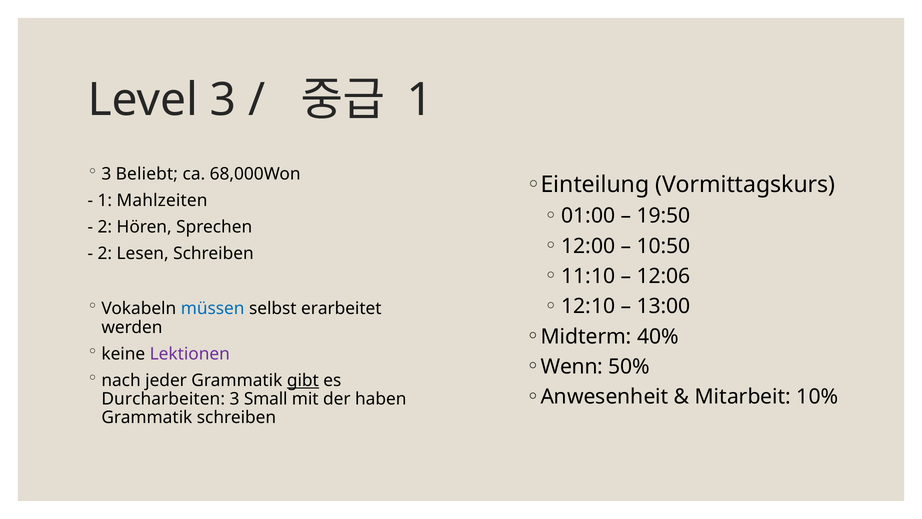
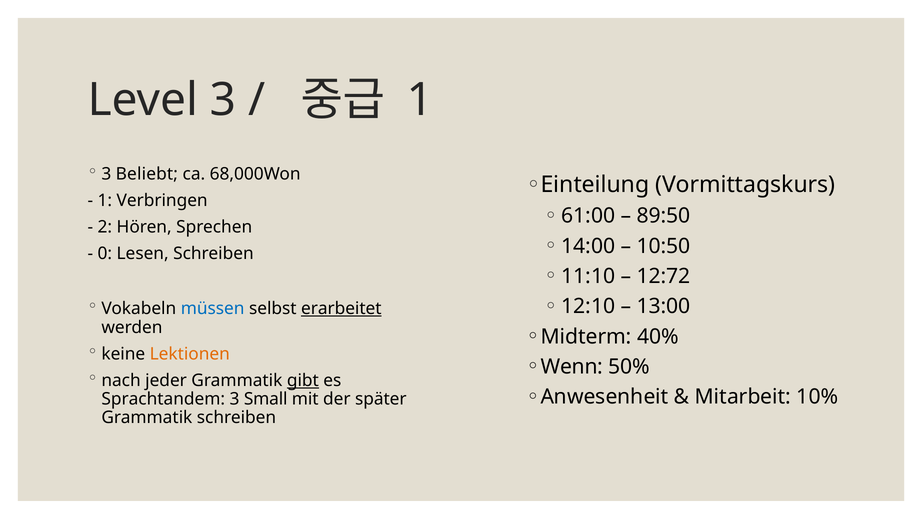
Mahlzeiten: Mahlzeiten -> Verbringen (162, 201)
01:00: 01:00 -> 61:00 (588, 216)
19:50: 19:50 -> 89:50 (664, 216)
12:00: 12:00 -> 14:00 (588, 246)
2: 2 -> 0 (105, 253)
12:06: 12:06 -> 12:72 (664, 276)
erarbeitet underline: none -> present (341, 308)
Lektionen colour: purple -> orange (190, 354)
Durcharbeiten: Durcharbeiten -> Sprachtandem (163, 399)
haben: haben -> später (381, 399)
